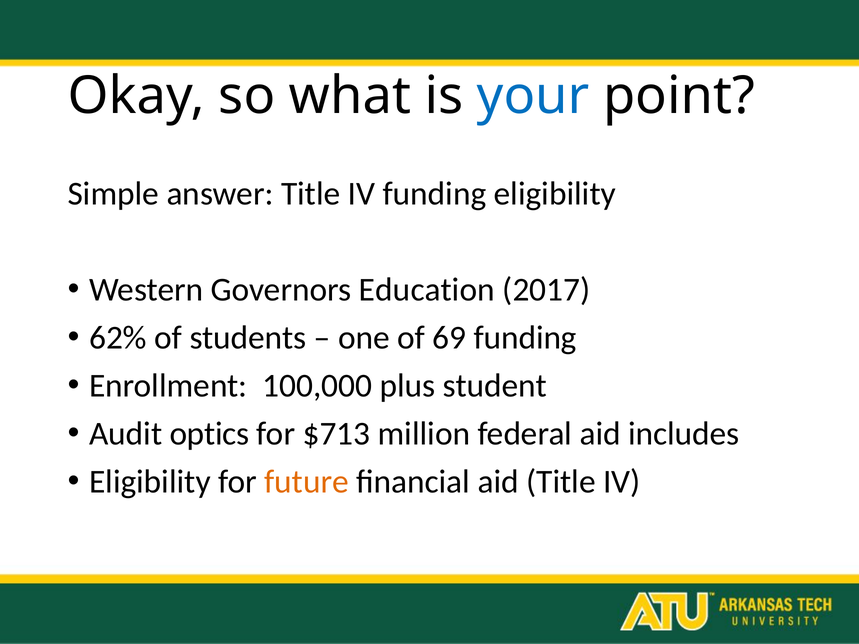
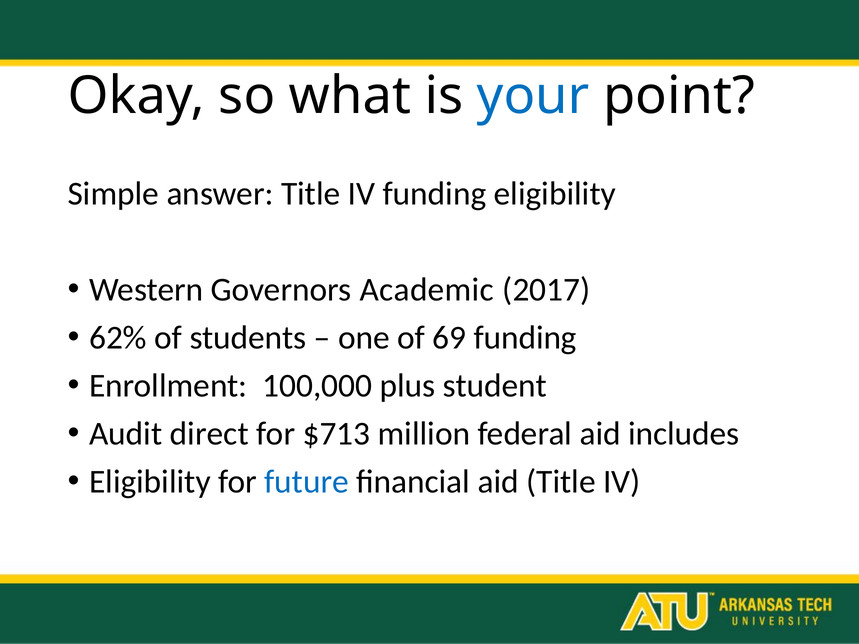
Education: Education -> Academic (427, 290)
optics: optics -> direct (209, 434)
future colour: orange -> blue (307, 482)
